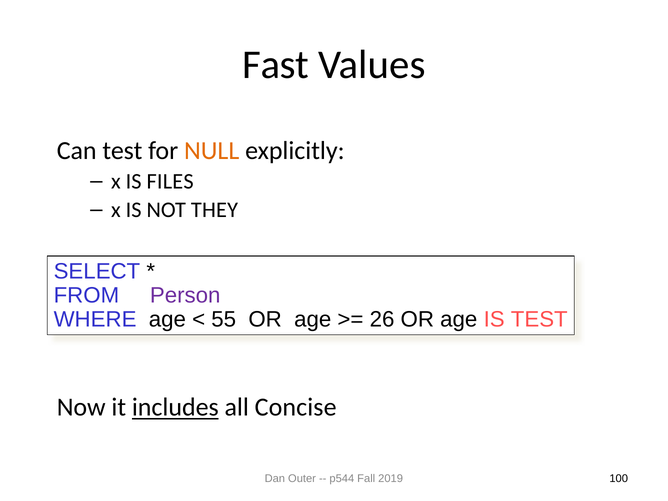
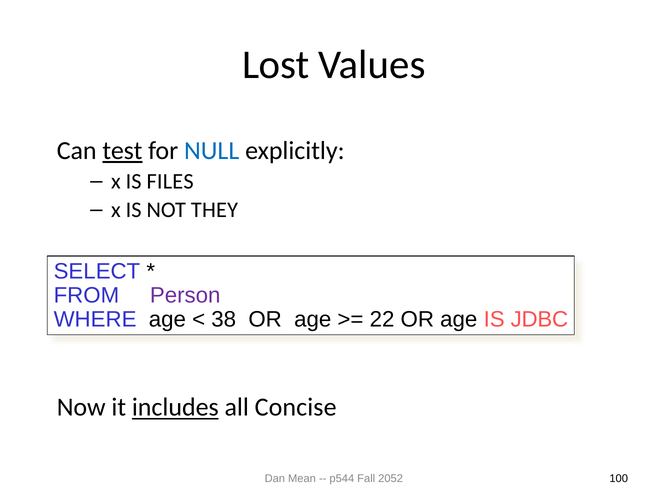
Fast: Fast -> Lost (276, 65)
test underline: none -> present (122, 151)
NULL colour: orange -> blue (212, 151)
55: 55 -> 38 (224, 319)
26: 26 -> 22 (382, 319)
IS TEST: TEST -> JDBC (539, 319)
Outer: Outer -> Mean (302, 478)
2019: 2019 -> 2052 (391, 478)
